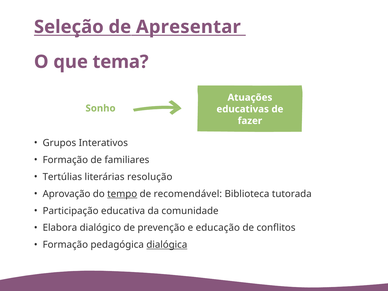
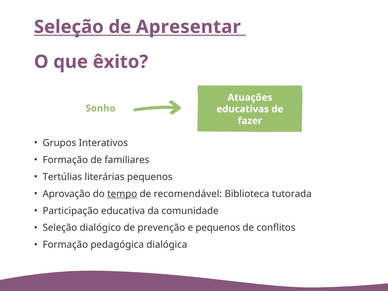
tema: tema -> êxito (120, 62)
literárias resolução: resolução -> pequenos (150, 177)
Elabora: Elabora -> Seleção (60, 228)
e educação: educação -> pequenos (218, 228)
dialógica underline: present -> none (167, 245)
